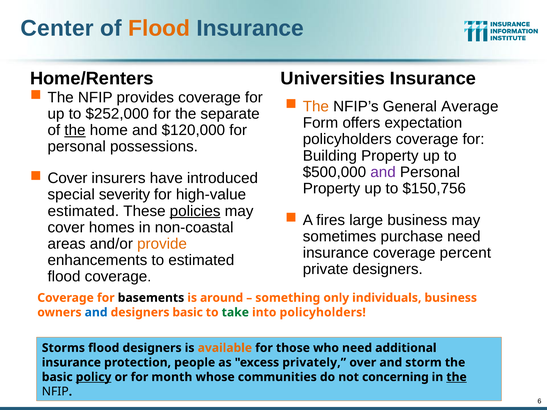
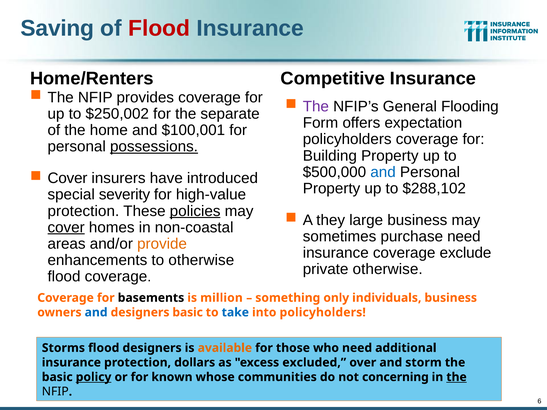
Center: Center -> Saving (57, 28)
Flood colour: orange -> red (159, 28)
Universities: Universities -> Competitive (333, 78)
The colour: orange -> purple (316, 107)
Average: Average -> Flooding (470, 107)
$252,000: $252,000 -> $250,002 (117, 114)
the underline: present -> none (75, 130)
$120,000: $120,000 -> $100,001 (193, 130)
possessions underline: none -> present (154, 147)
and colour: purple -> blue (383, 172)
$150,756: $150,756 -> $288,102 (434, 189)
estimated: estimated -> protection (83, 211)
fires: fires -> they (331, 220)
cover underline: none -> present (66, 228)
percent: percent -> exclude (466, 253)
to estimated: estimated -> otherwise (201, 260)
private designers: designers -> otherwise (388, 269)
around: around -> million (221, 298)
take colour: green -> blue (235, 313)
people: people -> dollars (195, 363)
privately: privately -> excluded (314, 363)
month: month -> known (172, 377)
